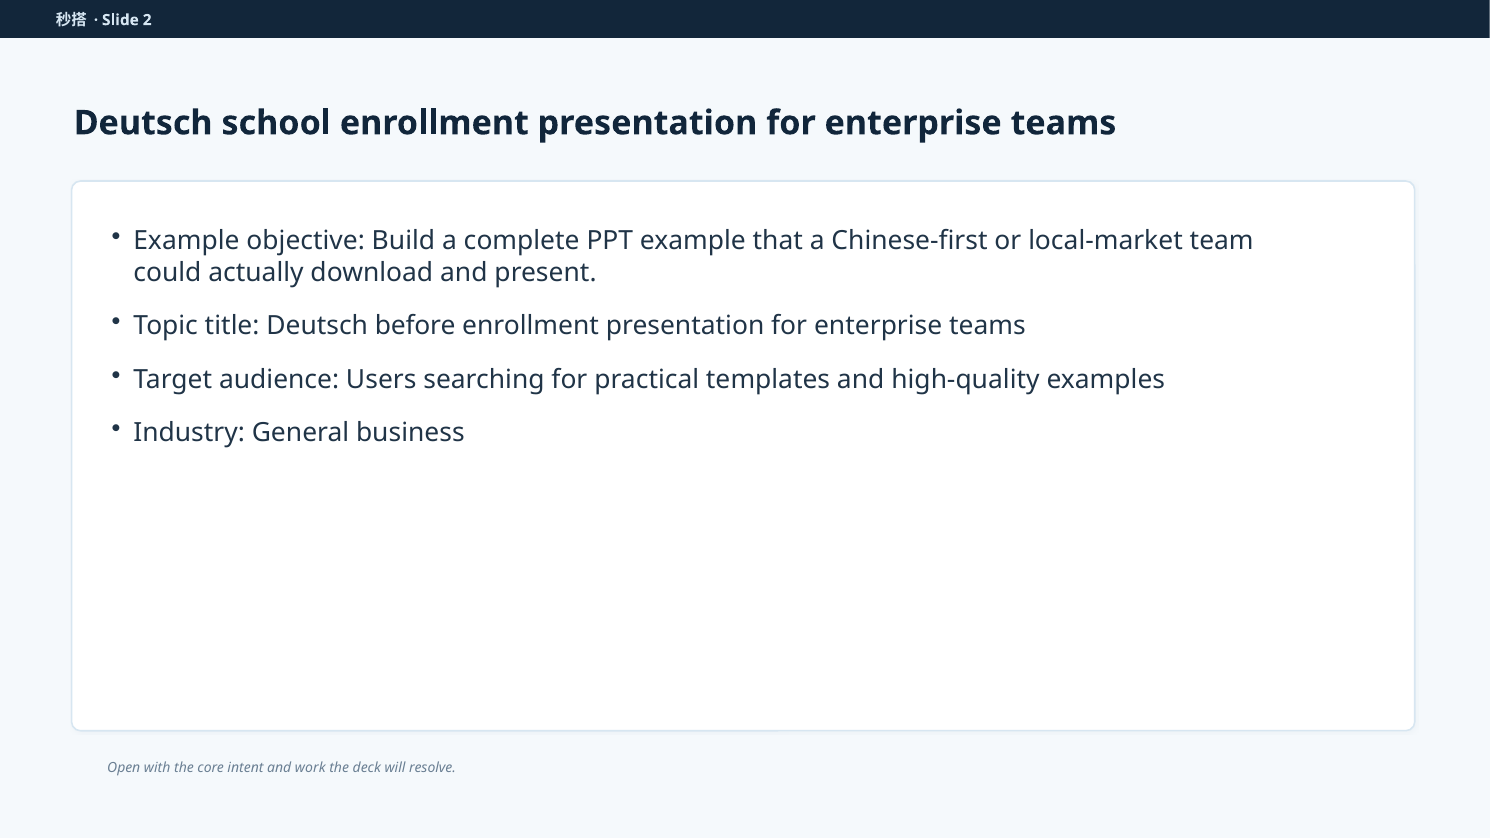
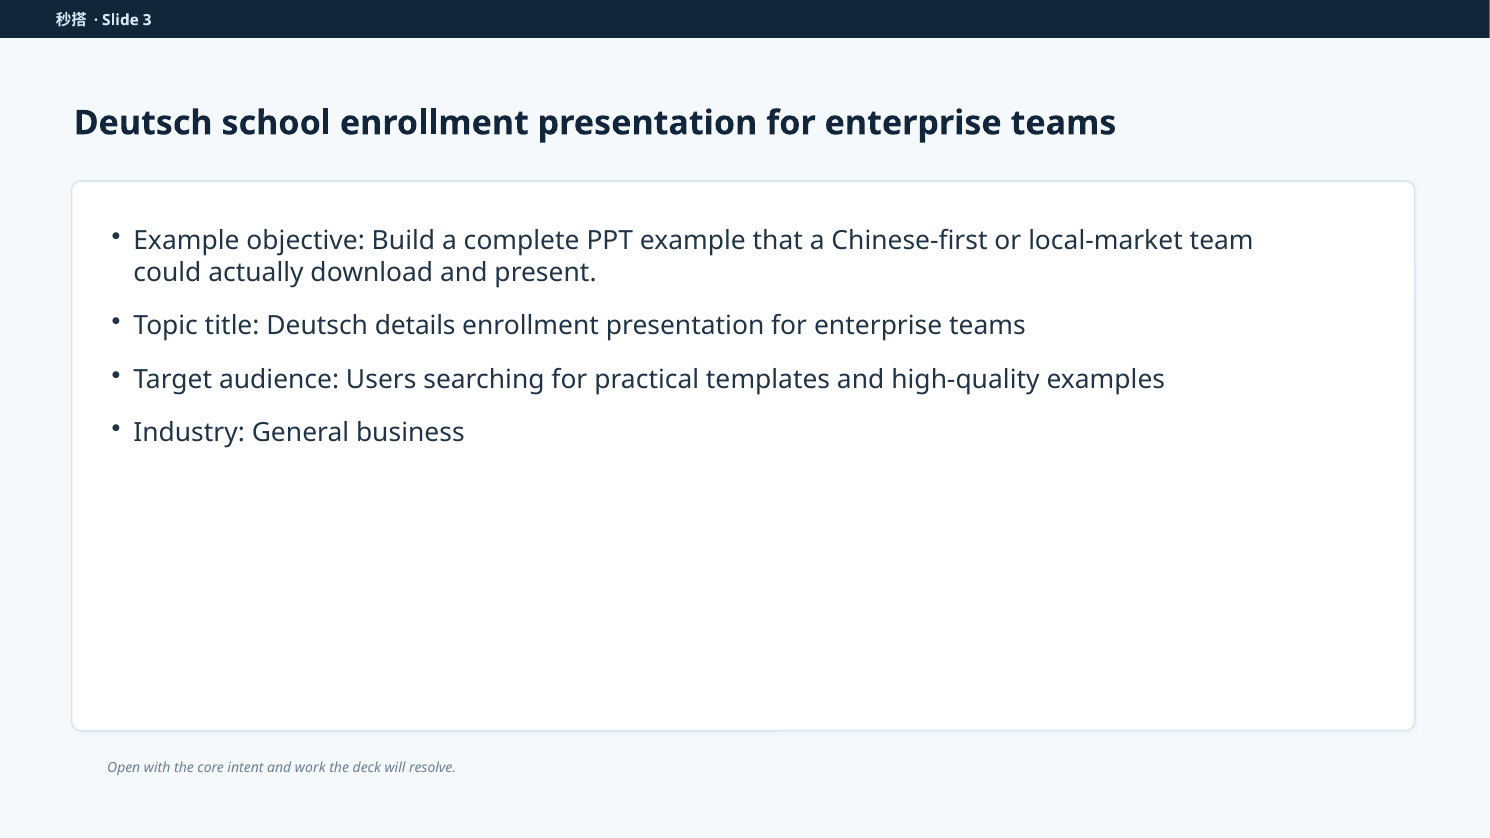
2: 2 -> 3 (147, 20)
before: before -> details (415, 326)
